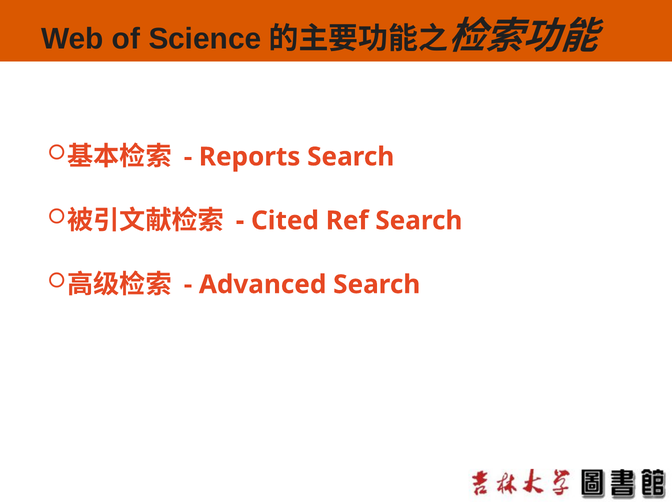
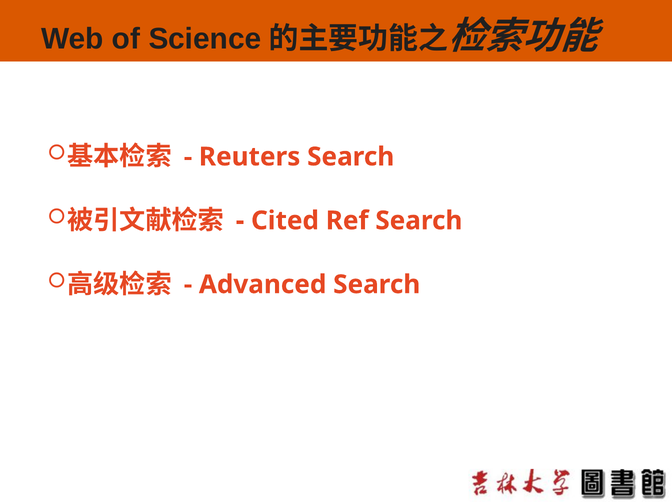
Reports: Reports -> Reuters (250, 157)
